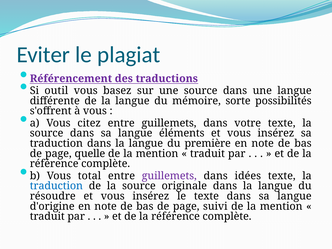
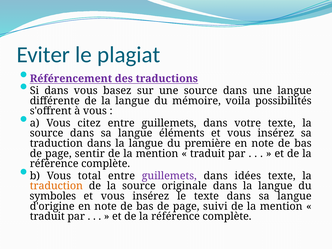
Si outil: outil -> dans (56, 91)
sorte: sorte -> voila (238, 101)
quelle: quelle -> sentir (90, 154)
traduction colour: blue -> orange (56, 186)
résoudre: résoudre -> symboles (53, 196)
